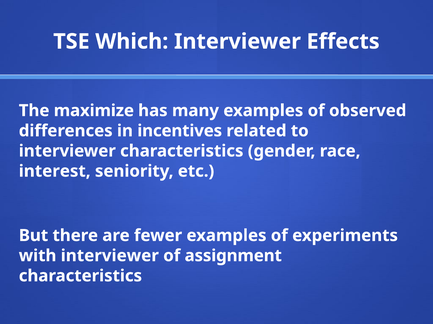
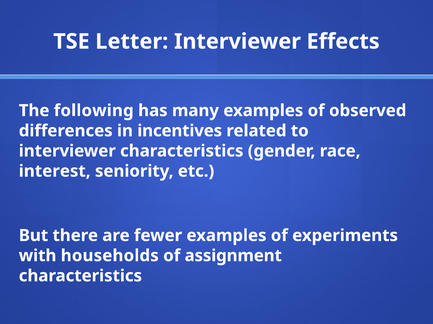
Which: Which -> Letter (132, 42)
maximize: maximize -> following (94, 111)
with interviewer: interviewer -> households (110, 256)
